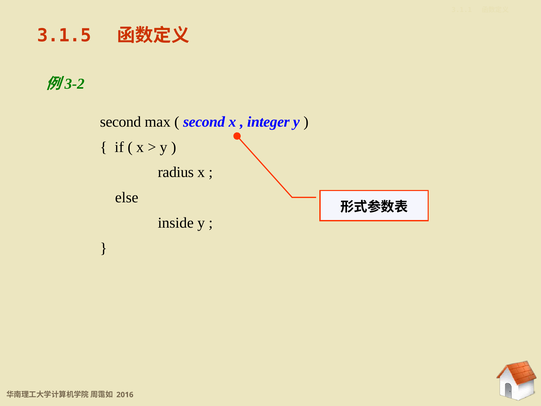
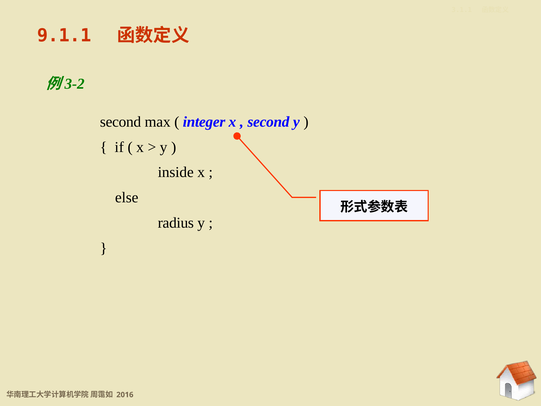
3.1.5: 3.1.5 -> 9.1.1 (64, 35)
second: second -> integer (204, 122)
integer: integer -> second (268, 122)
radius: radius -> inside (176, 172)
inside: inside -> radius (176, 223)
